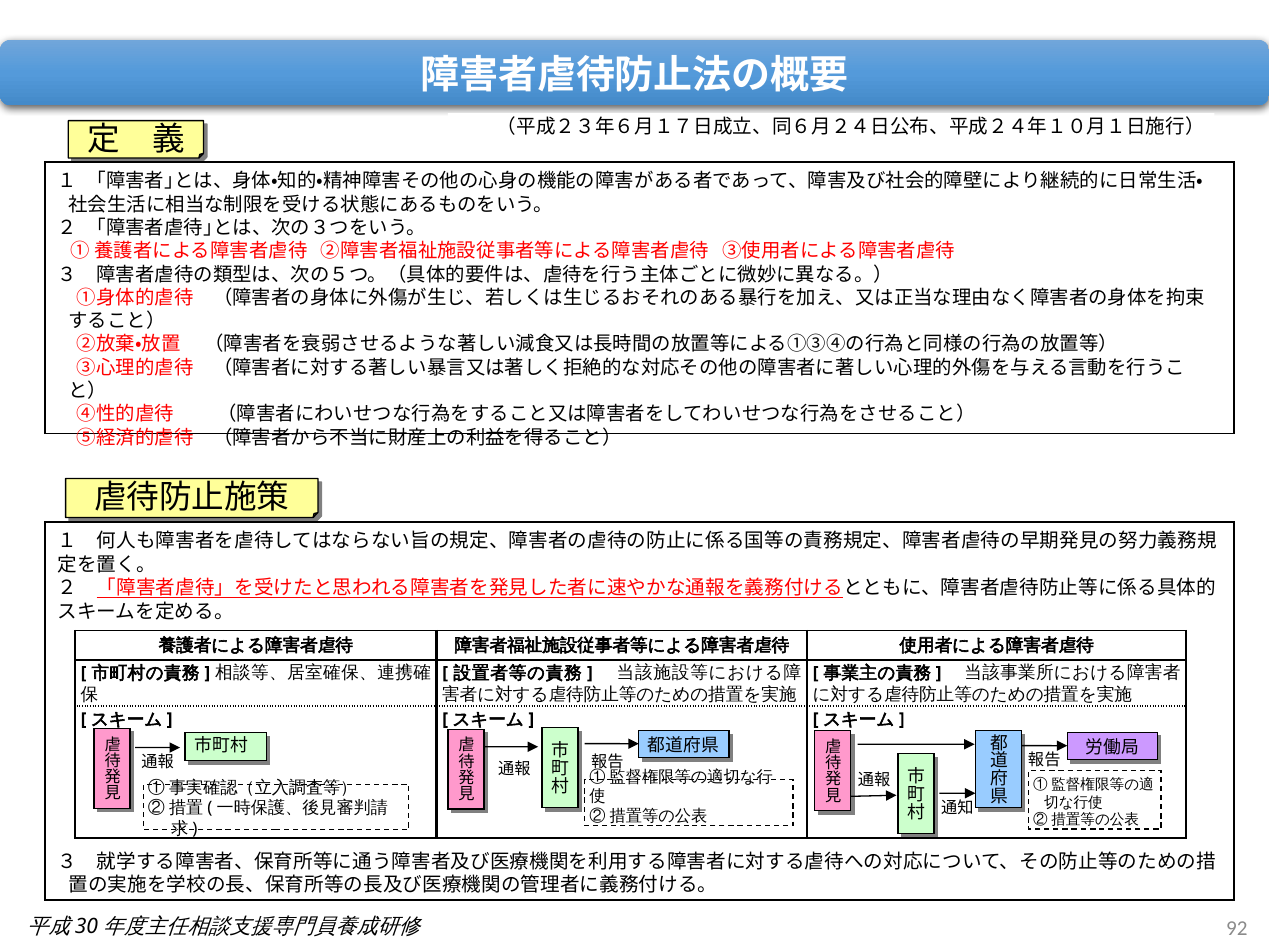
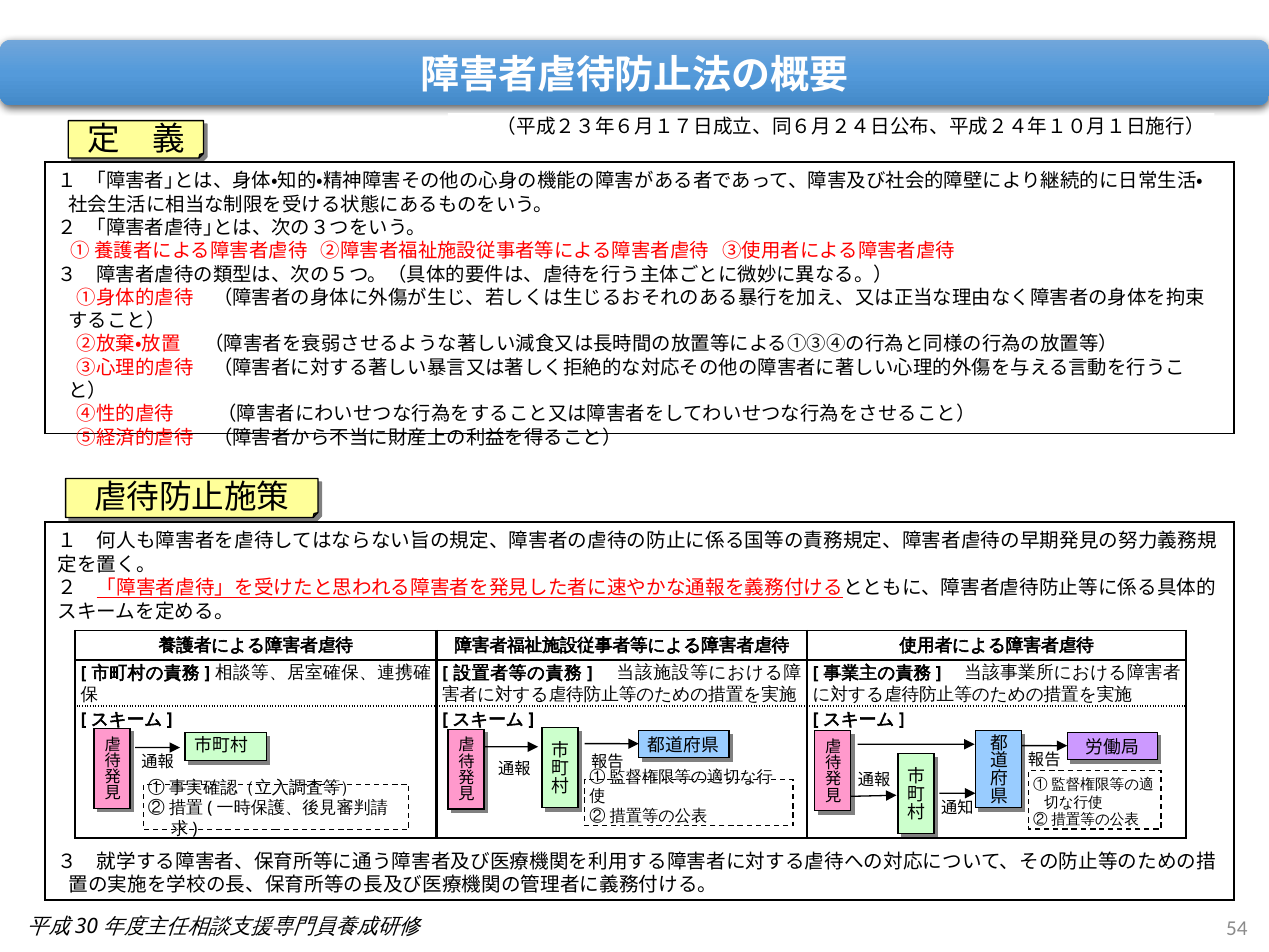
92: 92 -> 54 (1237, 928)
